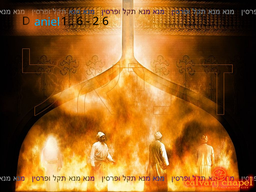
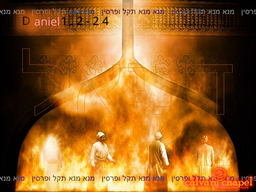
aniel colour: light blue -> pink (47, 22)
6: 6 -> 2 (80, 21)
2 6: 6 -> 4 (105, 21)
